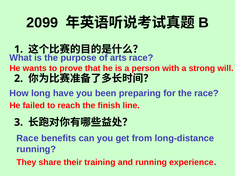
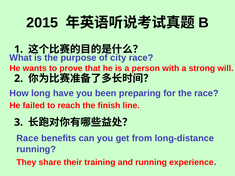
2099: 2099 -> 2015 (42, 23)
arts: arts -> city (118, 58)
